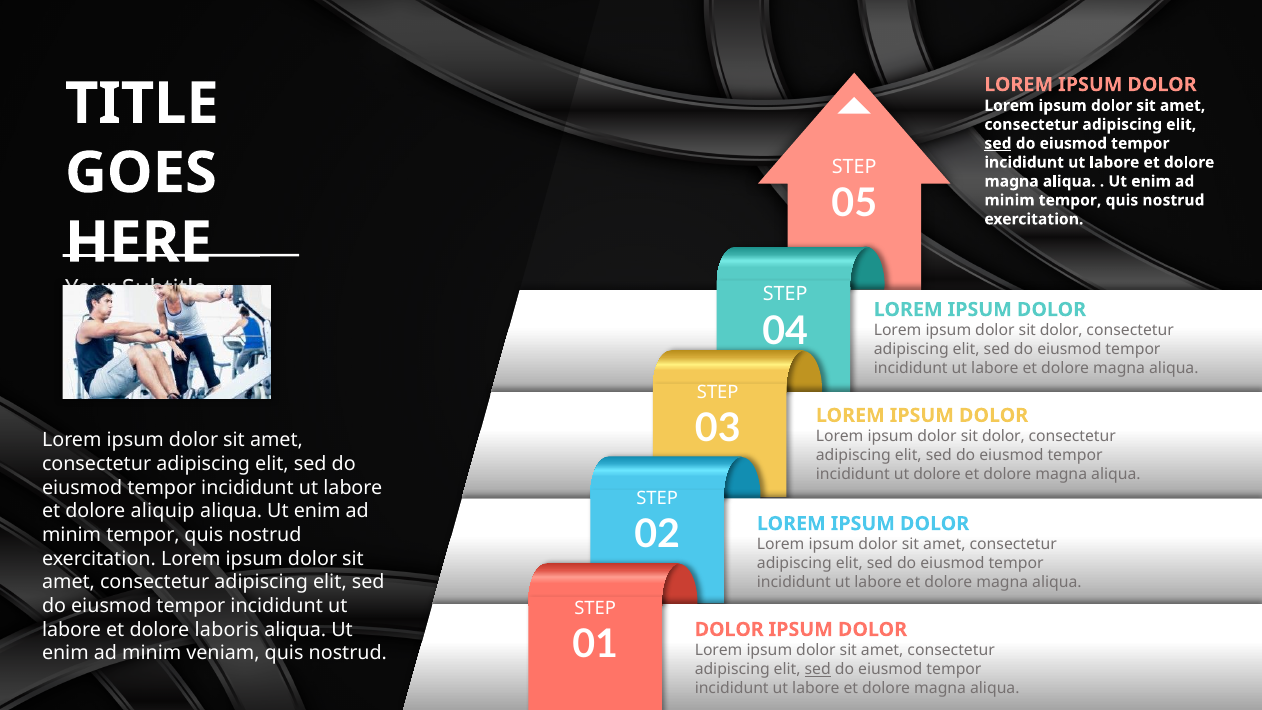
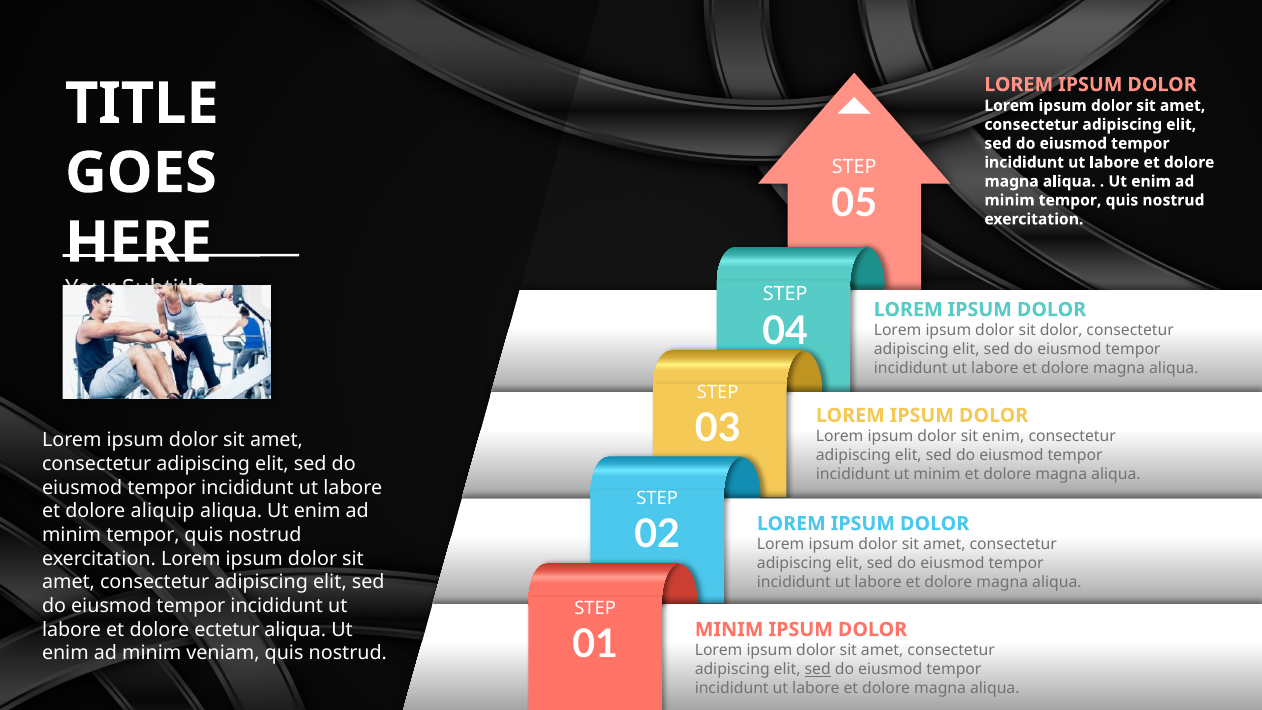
sed underline: present -> none (998, 143)
dolor: dolor -> enim (1003, 436)
ut dolore: dolore -> minim (937, 474)
laboris: laboris -> ectetur (227, 629)
01 DOLOR: DOLOR -> MINIM (729, 629)
